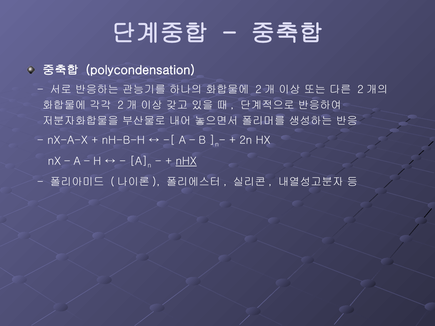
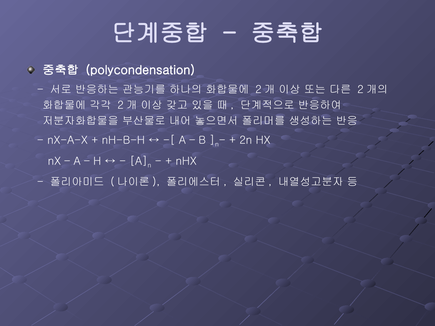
nHX underline: present -> none (186, 161)
